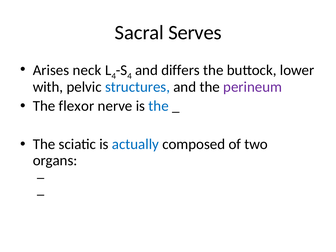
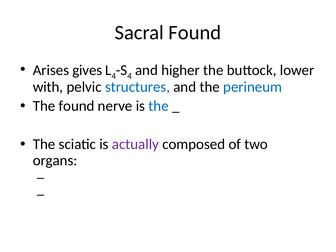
Sacral Serves: Serves -> Found (195, 33)
neck: neck -> gives (87, 70)
differs: differs -> higher (181, 70)
perineum colour: purple -> blue (253, 87)
The flexor: flexor -> found (77, 106)
actually colour: blue -> purple (135, 144)
